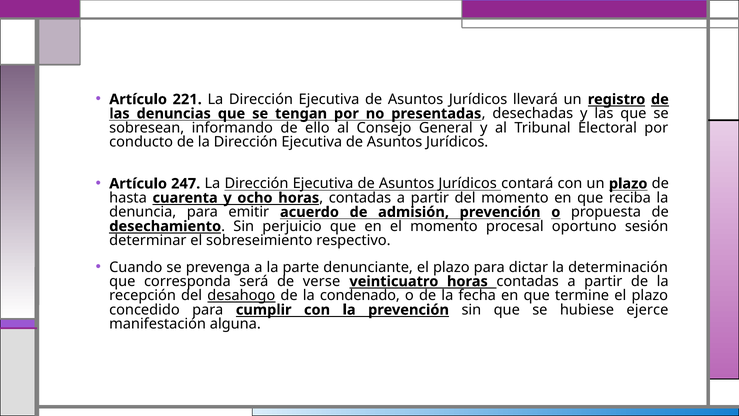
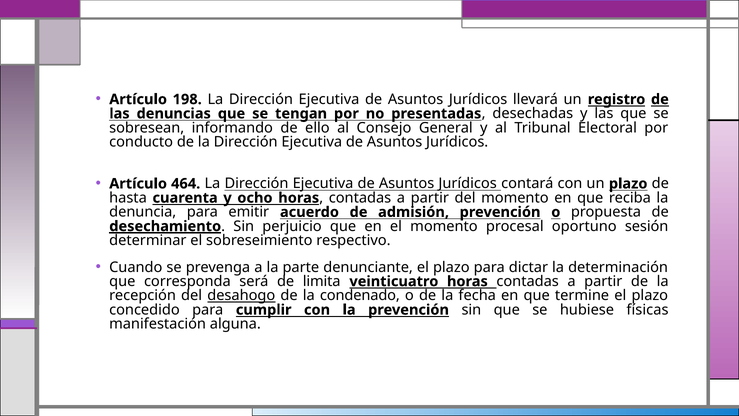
221: 221 -> 198 (187, 99)
247: 247 -> 464 (186, 184)
desechamiento underline: none -> present (165, 226)
verse: verse -> limita (322, 281)
ejerce: ejerce -> físicas (647, 310)
